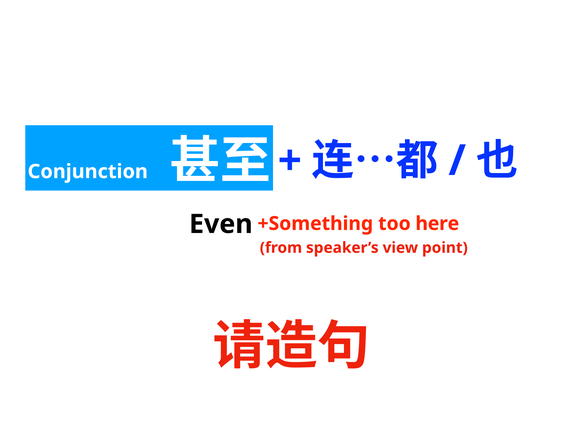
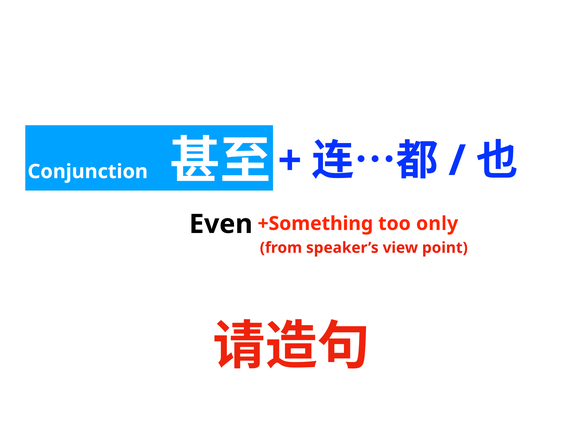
here: here -> only (437, 224)
